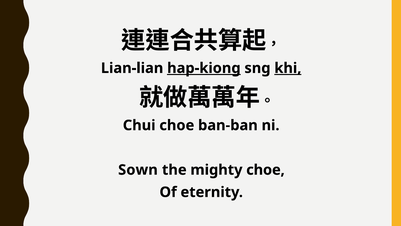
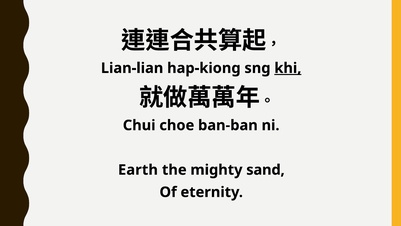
hap-kiong underline: present -> none (204, 68)
Sown: Sown -> Earth (138, 170)
mighty choe: choe -> sand (265, 170)
